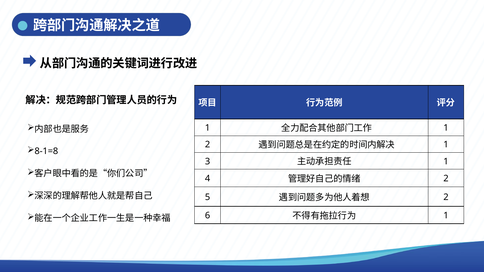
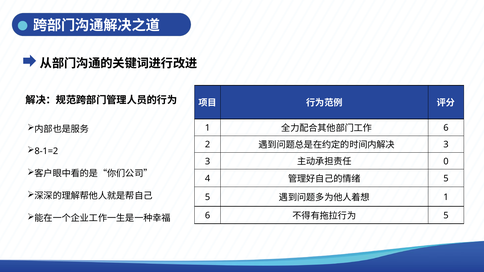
1: 1 -> 6 (446, 128)
1: 1 -> 3 (446, 145)
8-1=8: 8-1=8 -> 8-1=2 (46, 151)
1: 1 -> 0 (446, 162)
2: 2 -> 5 (446, 179)
2: 2 -> 1 (446, 197)
1: 1 -> 5 (446, 216)
